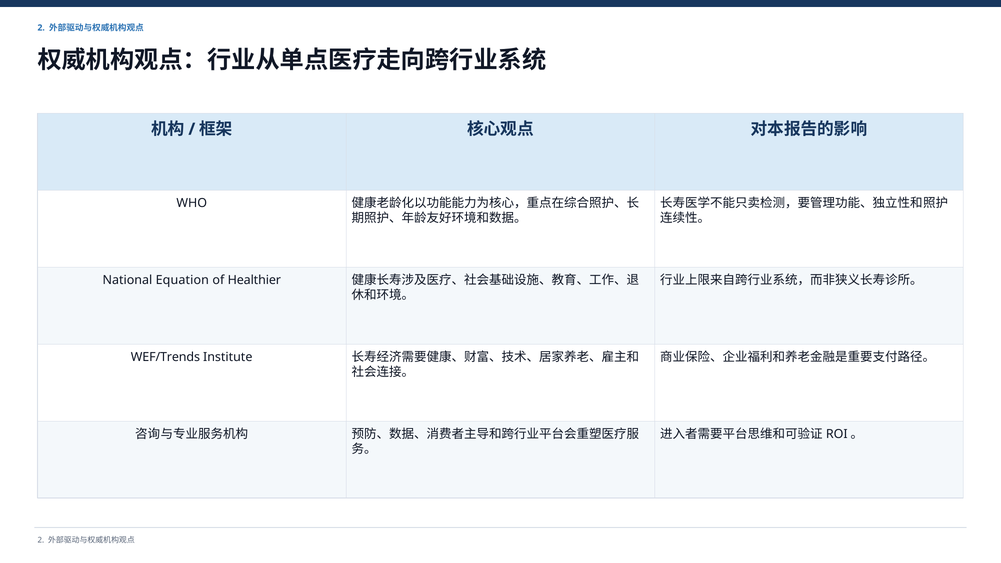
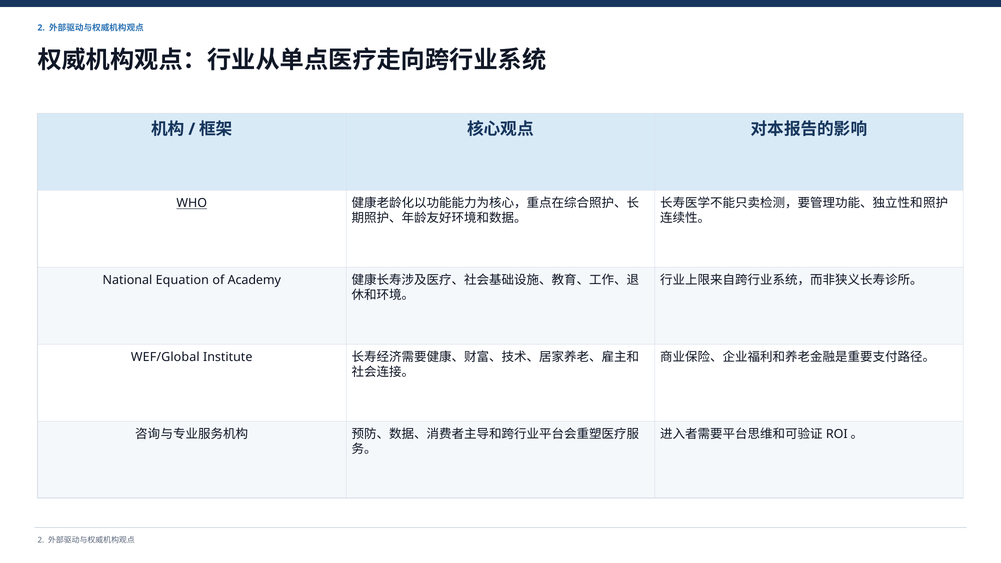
WHO underline: none -> present (192, 203)
Healthier: Healthier -> Academy (254, 280)
WEF/Trends: WEF/Trends -> WEF/Global (165, 357)
